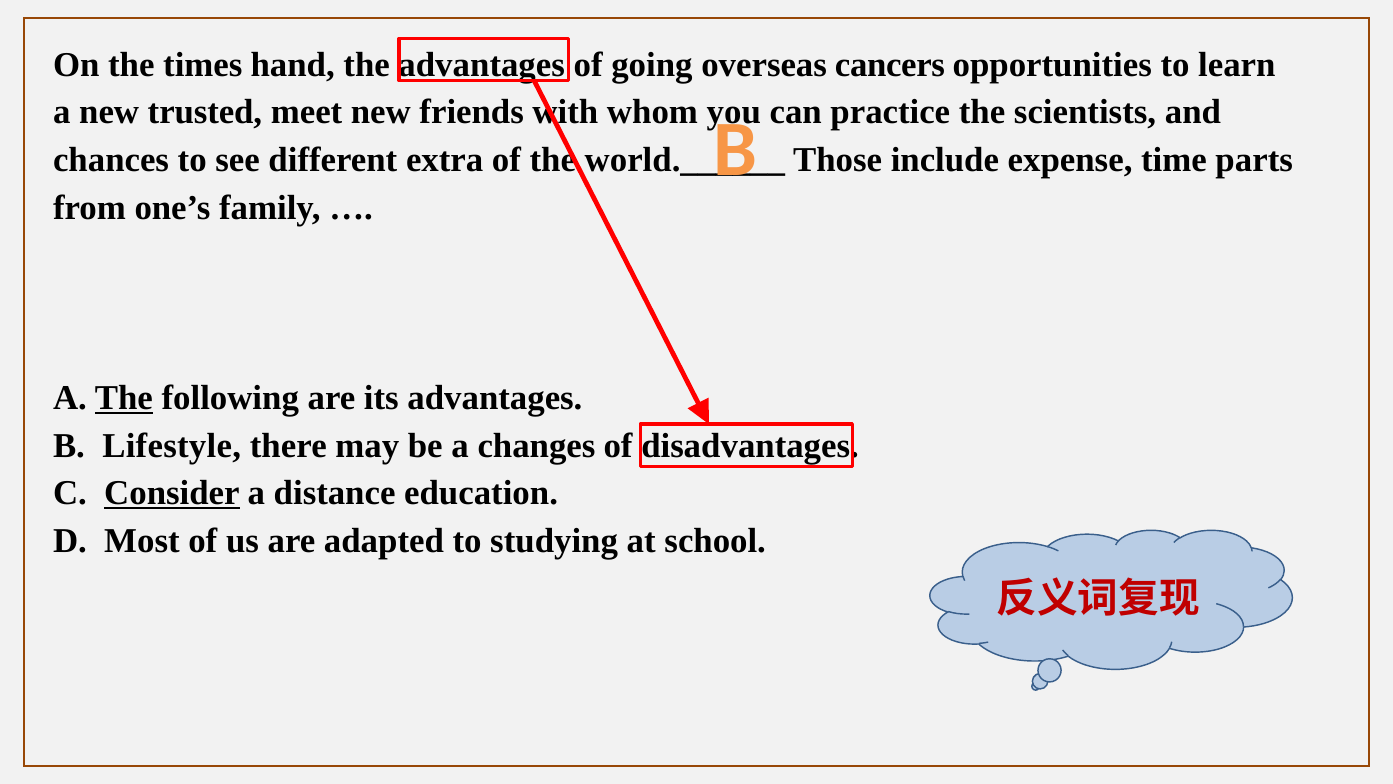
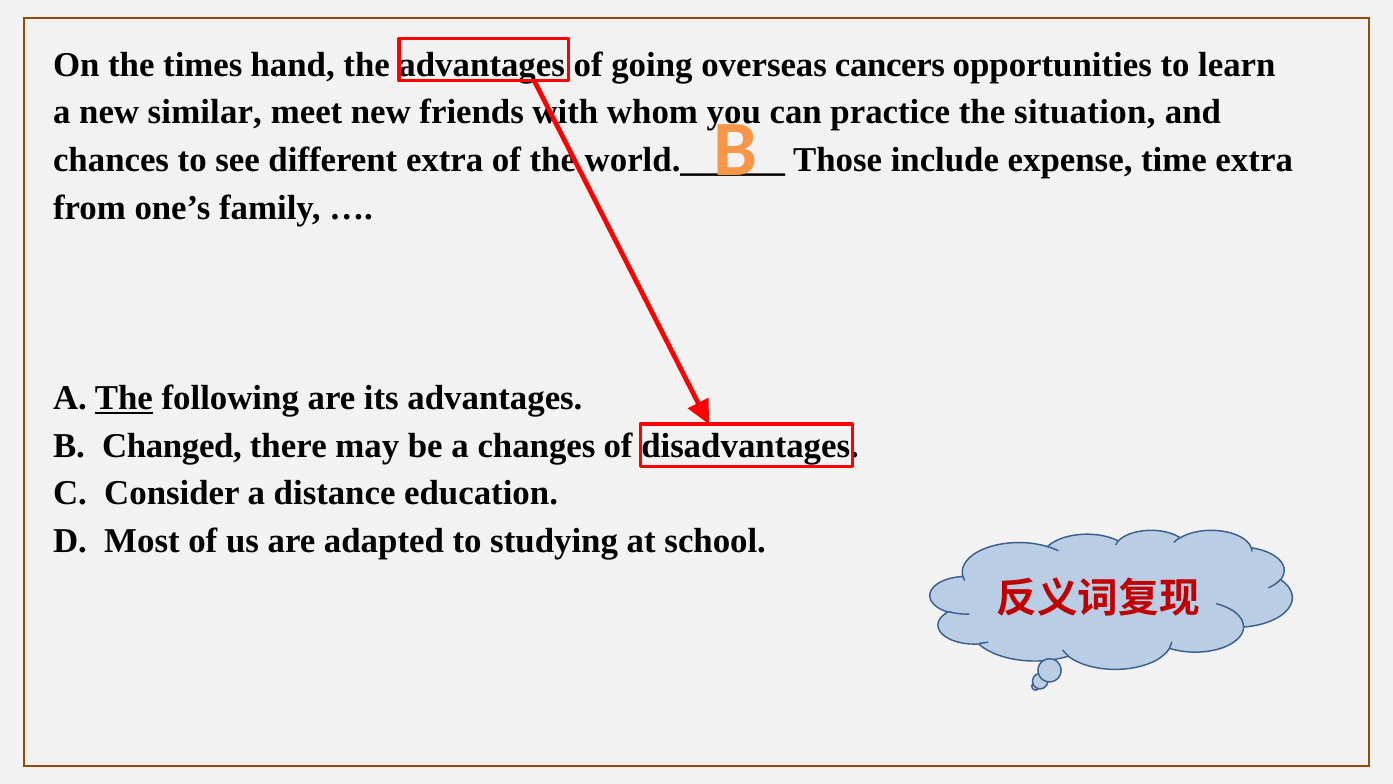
trusted: trusted -> similar (205, 112)
scientists: scientists -> situation (1085, 112)
time parts: parts -> extra (1254, 160)
Lifestyle: Lifestyle -> Changed (172, 445)
Consider underline: present -> none (172, 493)
